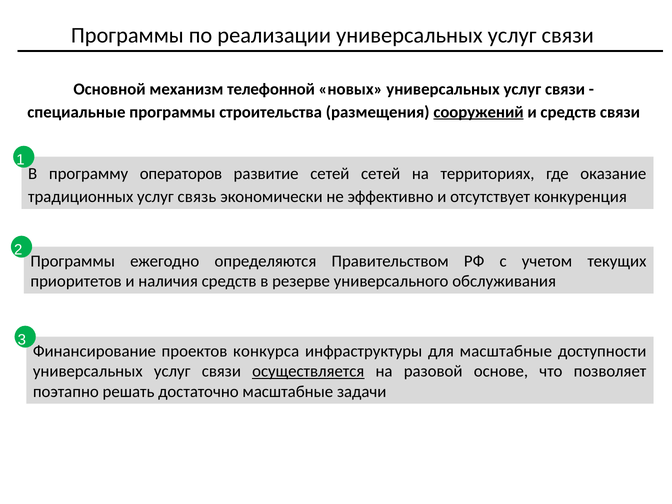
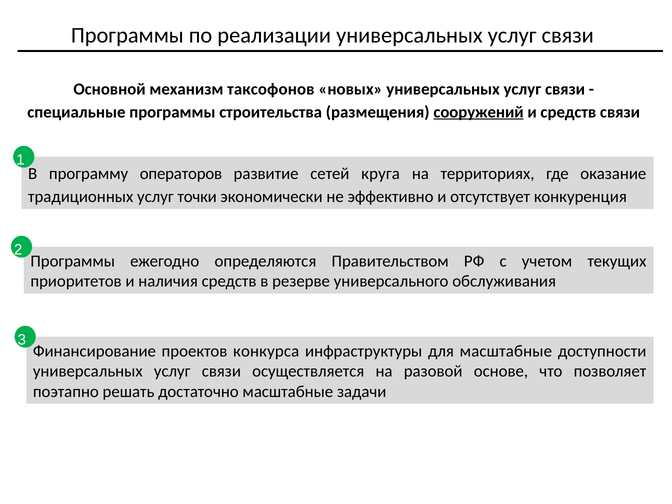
телефонной: телефонной -> таксофонов (271, 89)
сетей сетей: сетей -> круга (381, 174)
связь: связь -> точки (197, 197)
осуществляется underline: present -> none (308, 371)
